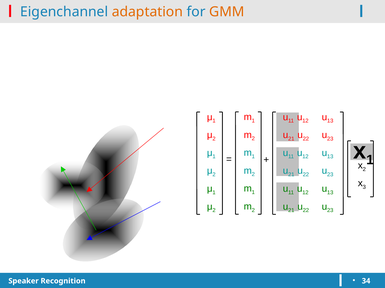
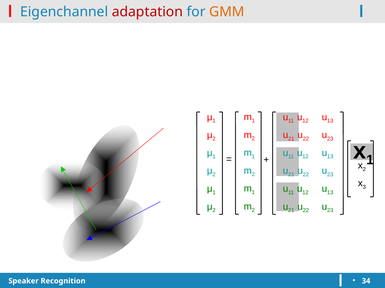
adaptation colour: orange -> red (147, 12)
